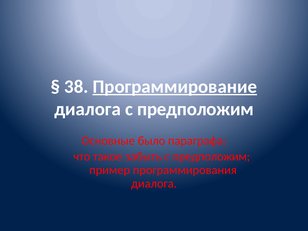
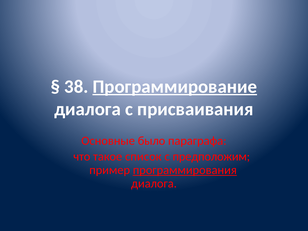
диалога с предположим: предположим -> присваивания (195, 109)
забыть: забыть -> список (143, 157)
программирования underline: none -> present (185, 170)
